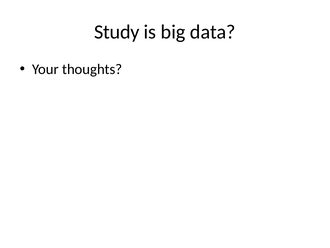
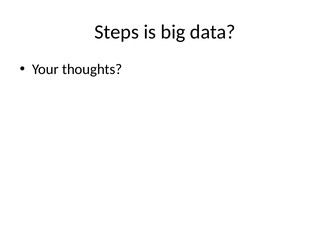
Study: Study -> Steps (117, 32)
